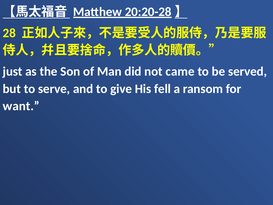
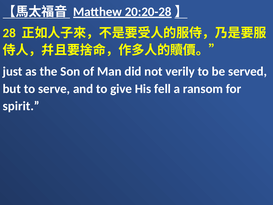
came: came -> verily (180, 71)
want: want -> spirit (21, 106)
